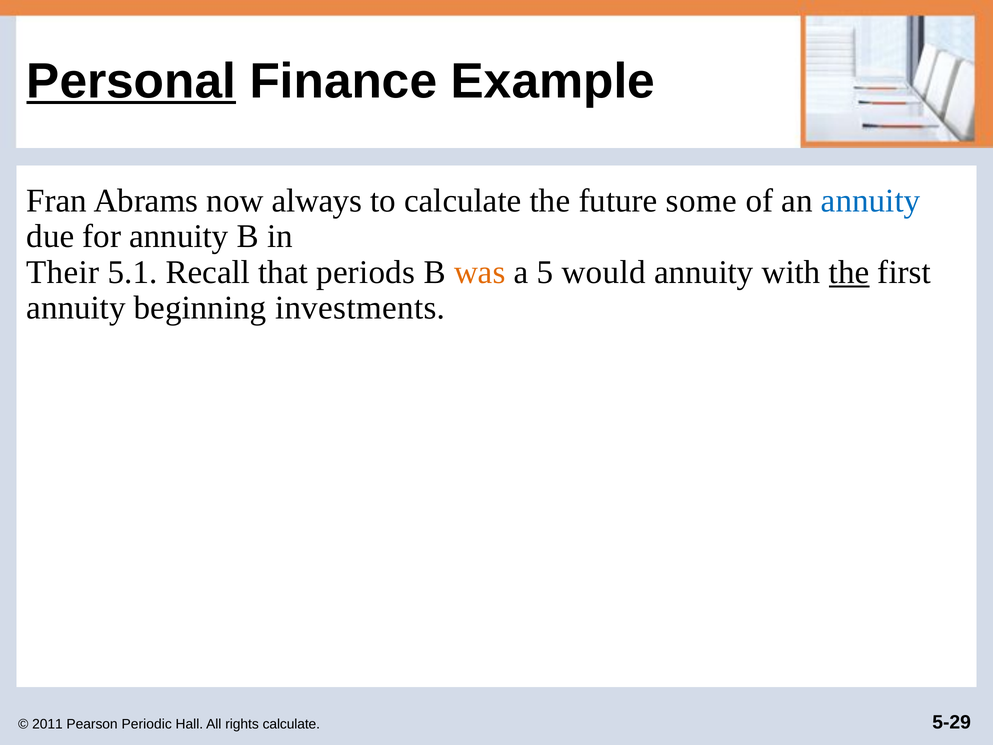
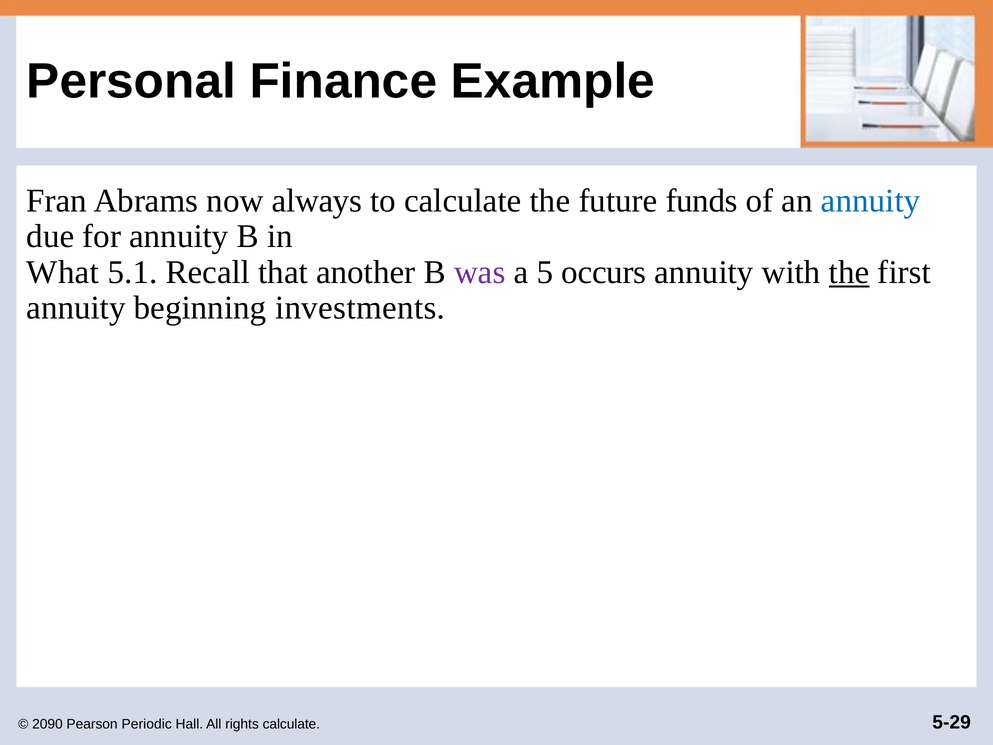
Personal underline: present -> none (131, 81)
some: some -> funds (702, 201)
Their: Their -> What (63, 272)
periods: periods -> another (366, 272)
was colour: orange -> purple (480, 272)
would: would -> occurs (604, 272)
2011: 2011 -> 2090 (47, 724)
